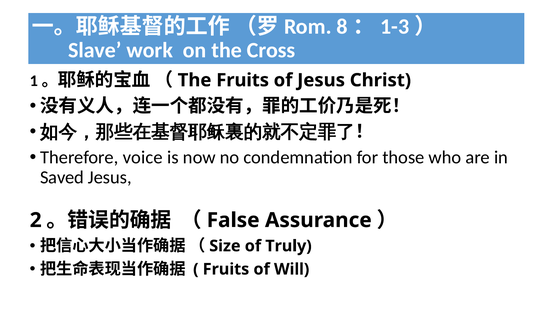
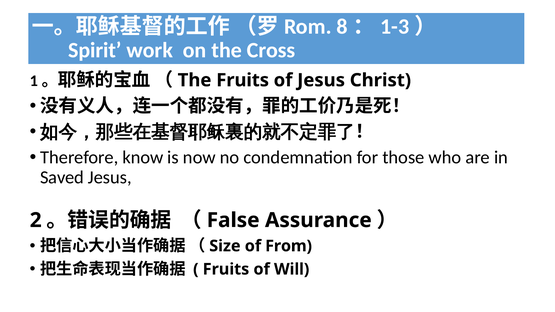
Slave: Slave -> Spirit (95, 50)
voice: voice -> know (143, 158)
Truly: Truly -> From (289, 246)
